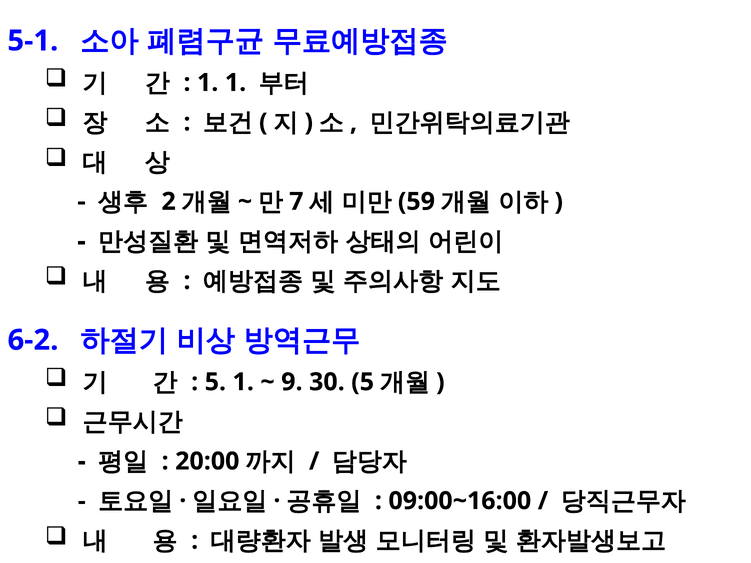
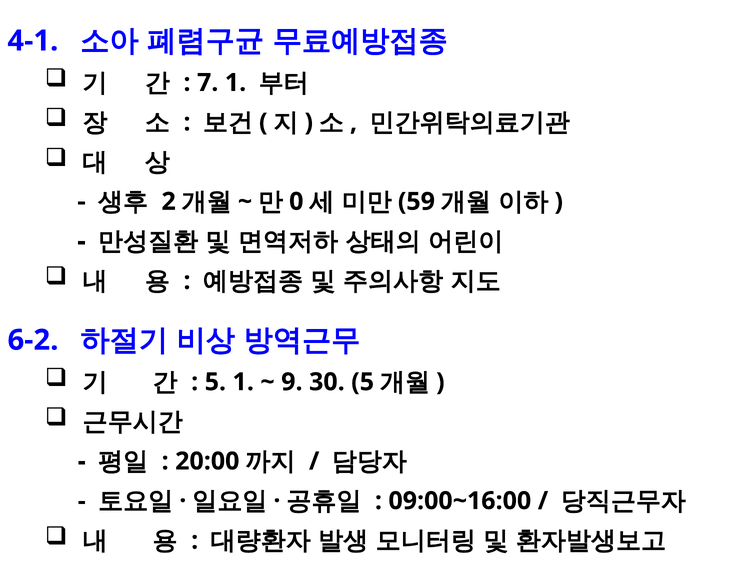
5-1: 5-1 -> 4-1 (33, 41)
1: 1 -> 7 (208, 83)
7: 7 -> 0 (296, 202)
